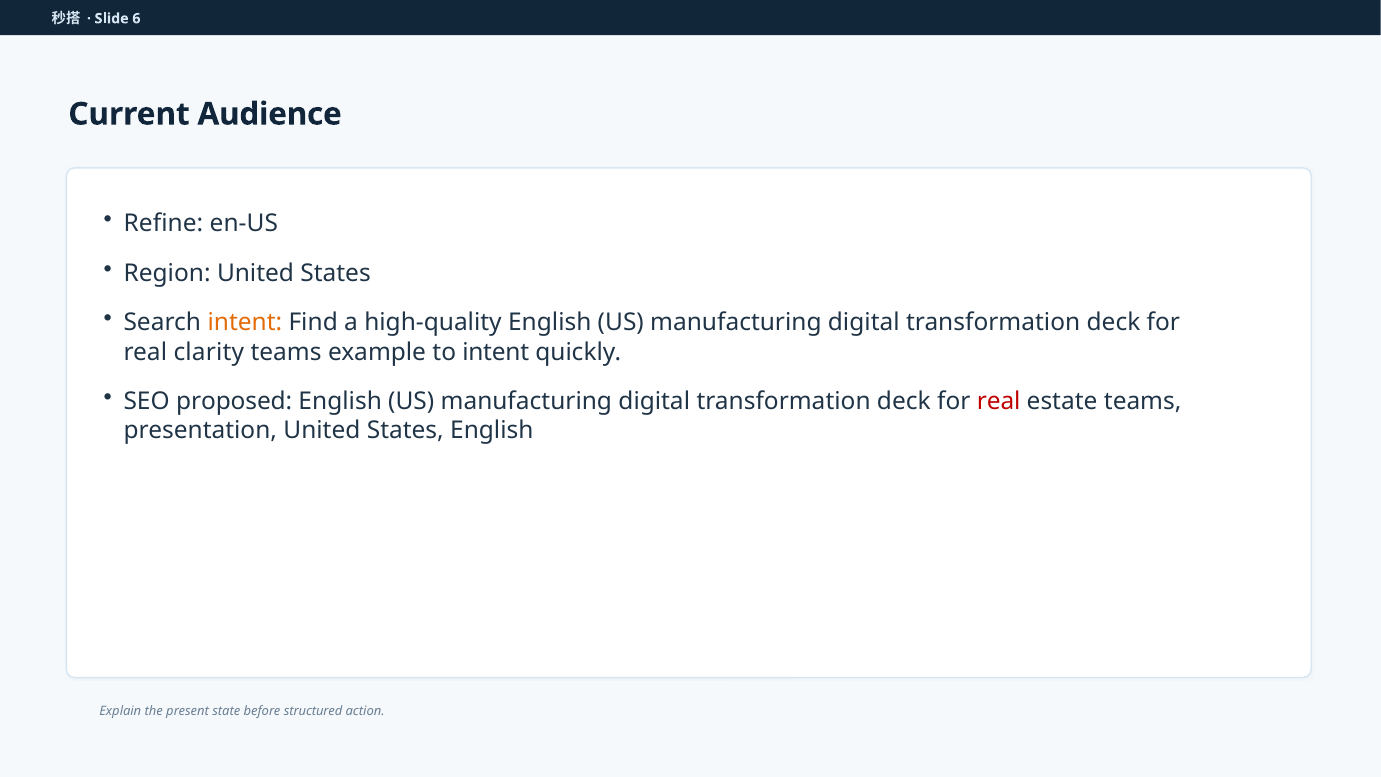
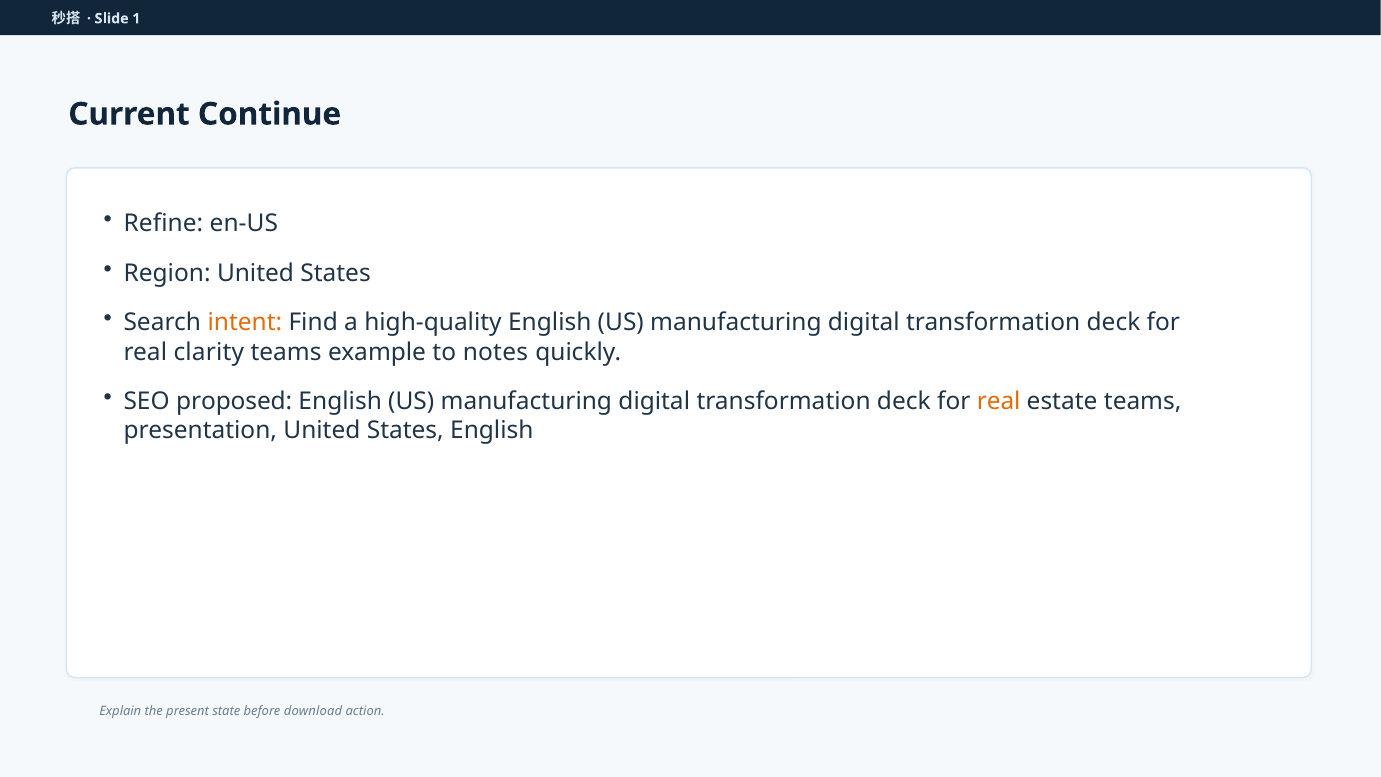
6: 6 -> 1 (136, 19)
Audience: Audience -> Continue (270, 114)
to intent: intent -> notes (495, 352)
real colour: red -> orange (999, 401)
structured: structured -> download (313, 711)
